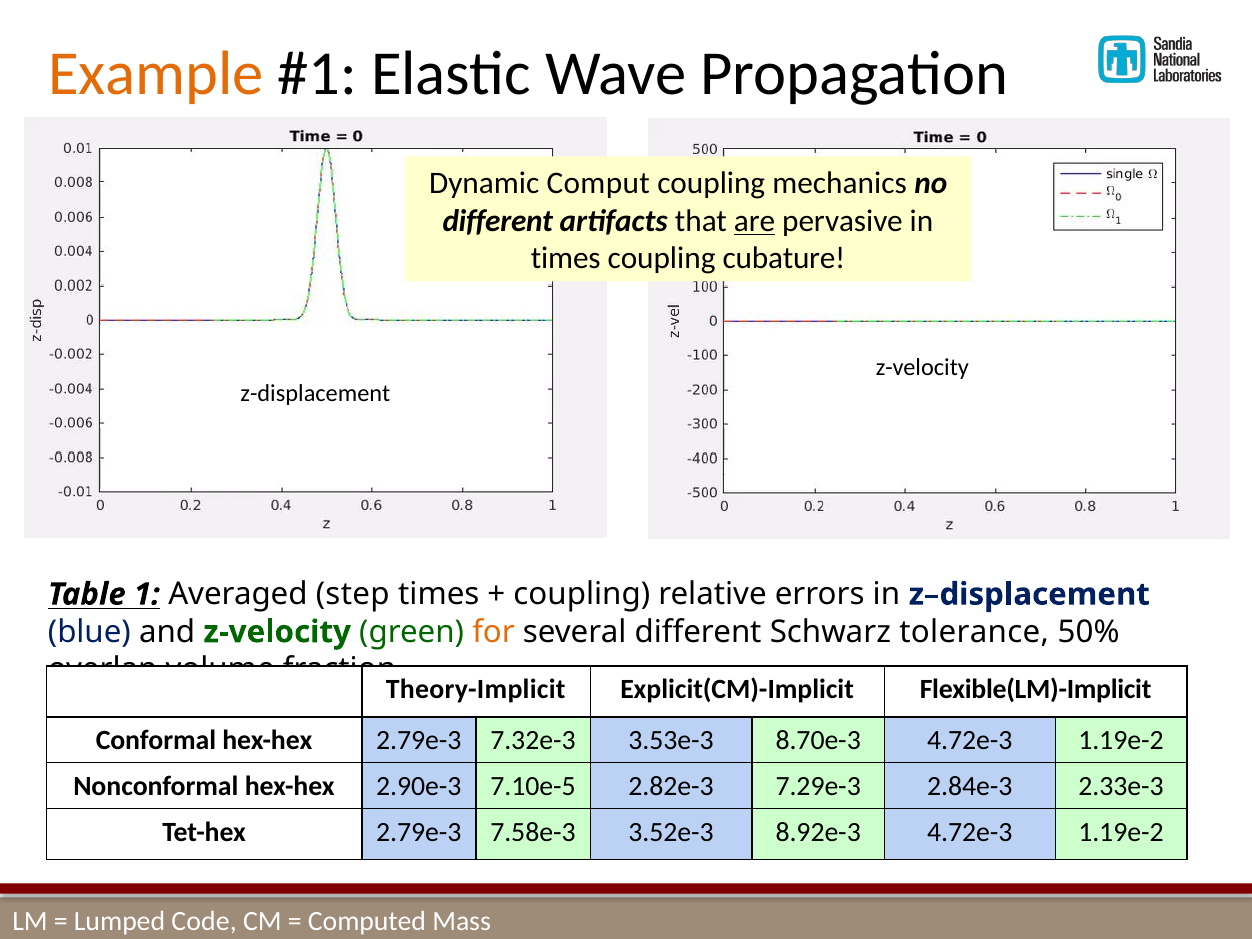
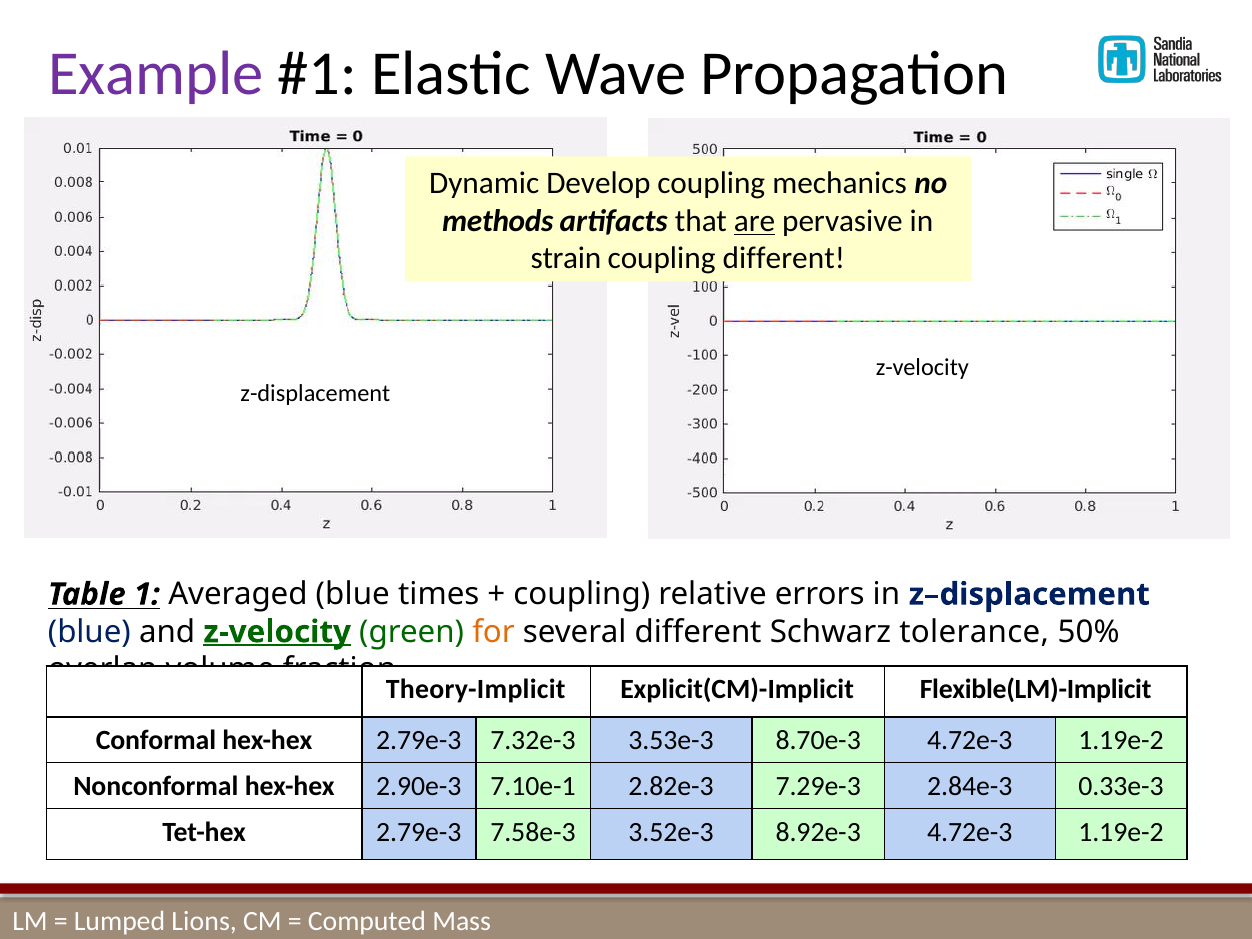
Example colour: orange -> purple (156, 73)
Comput: Comput -> Develop (598, 183)
different: different -> methods (498, 221)
times: times -> strain (566, 259)
coupling cubature: cubature -> different (784, 259)
Averaged step: step -> blue (353, 594)
z-velocity underline: none -> present (277, 632)
7.10e-5: 7.10e-5 -> 7.10e-1 (533, 786)
2.33e-3: 2.33e-3 -> 0.33e-3 (1121, 786)
Code: Code -> Lions (204, 921)
